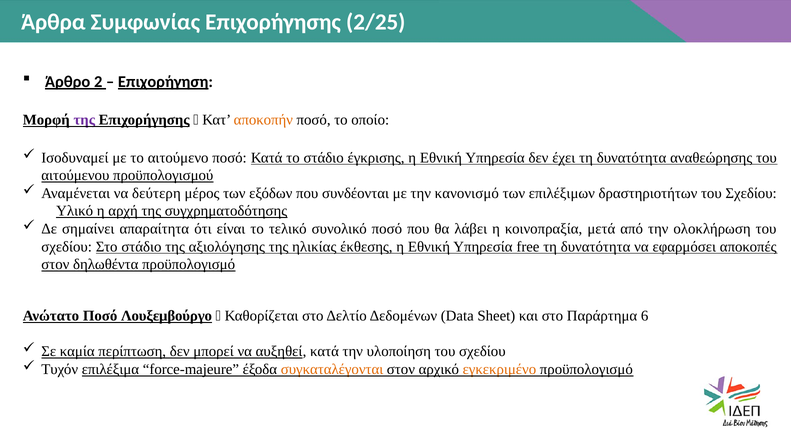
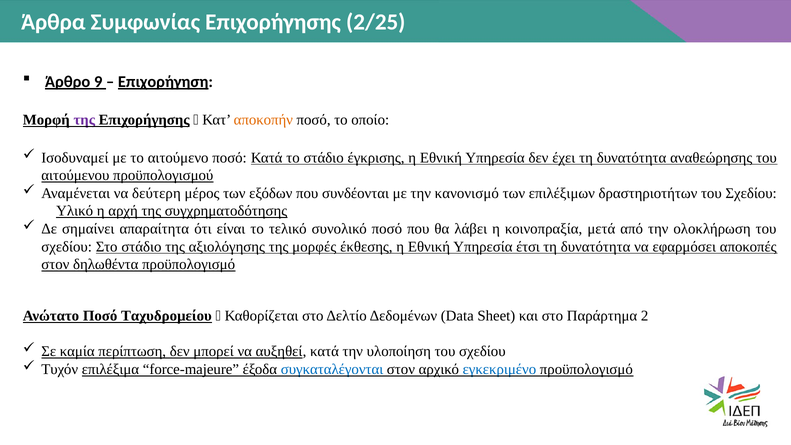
2: 2 -> 9 (98, 82)
ηλικίας: ηλικίας -> μορφές (314, 247)
free: free -> έτσι (528, 247)
Λουξεμβούργο: Λουξεμβούργο -> Ταχυδρομείου (166, 316)
6: 6 -> 2 (645, 316)
συγκαταλέγονται colour: orange -> blue (332, 369)
εγκεκριμένο colour: orange -> blue (499, 369)
